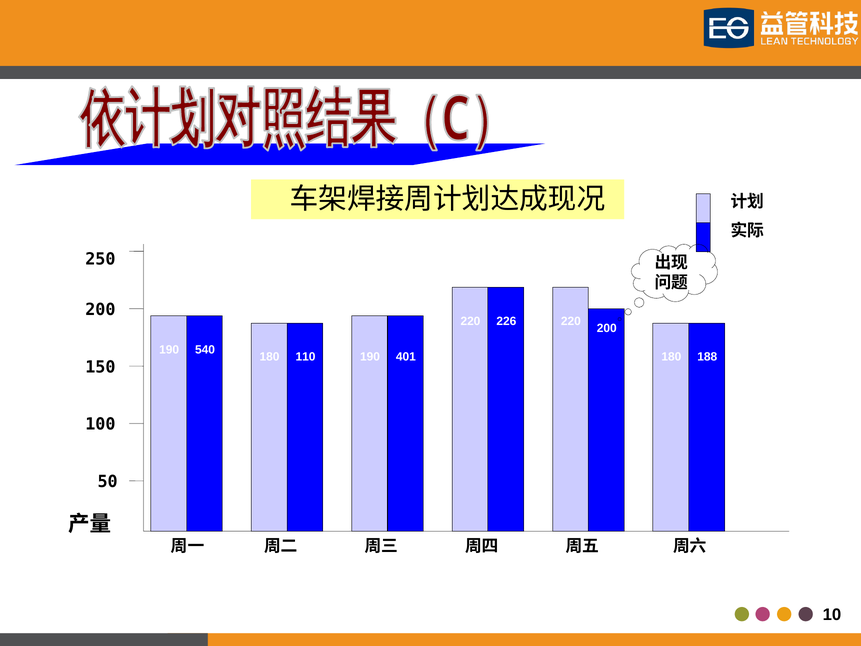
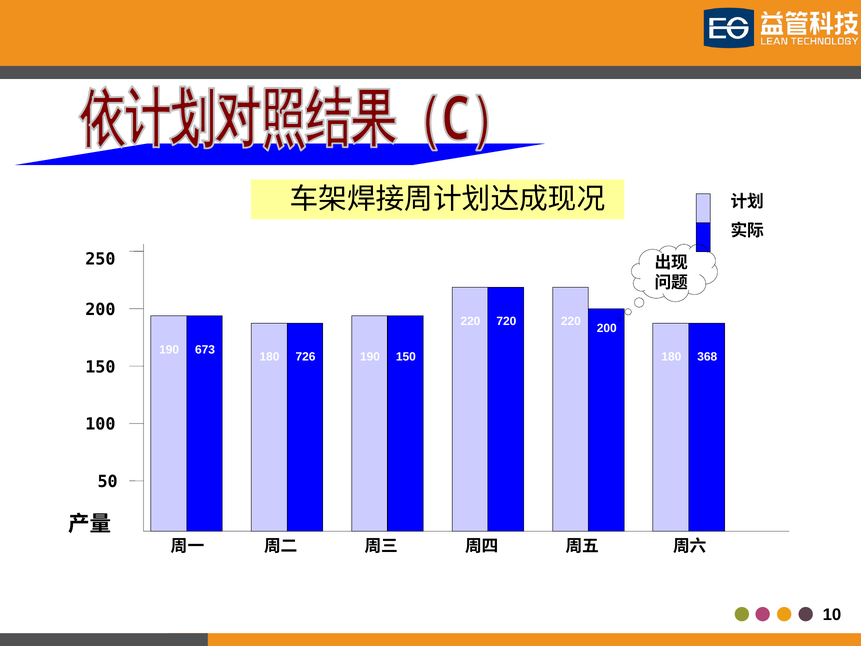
226: 226 -> 720 (506, 321)
540: 540 -> 673 (205, 350)
110: 110 -> 726 (305, 357)
190 401: 401 -> 150 (406, 357)
188: 188 -> 368 (707, 357)
